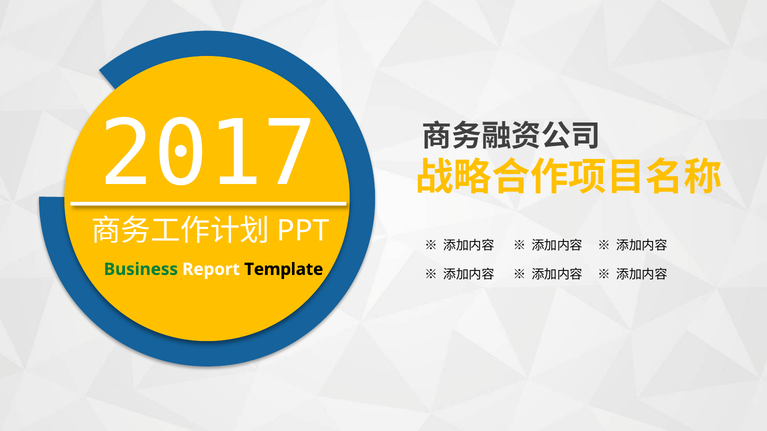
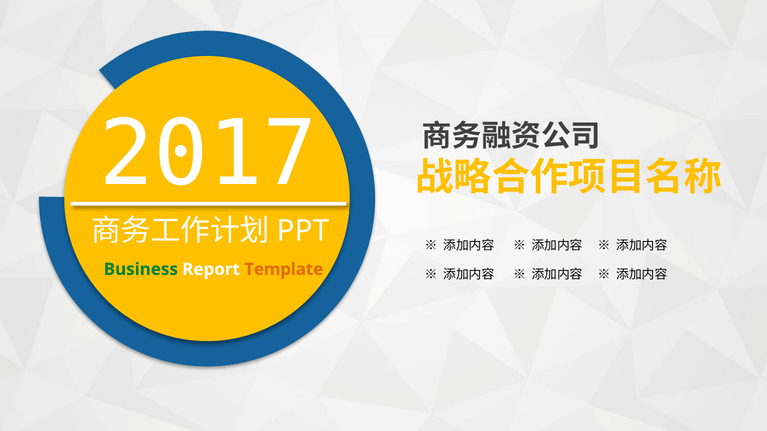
Template colour: black -> orange (284, 270)
